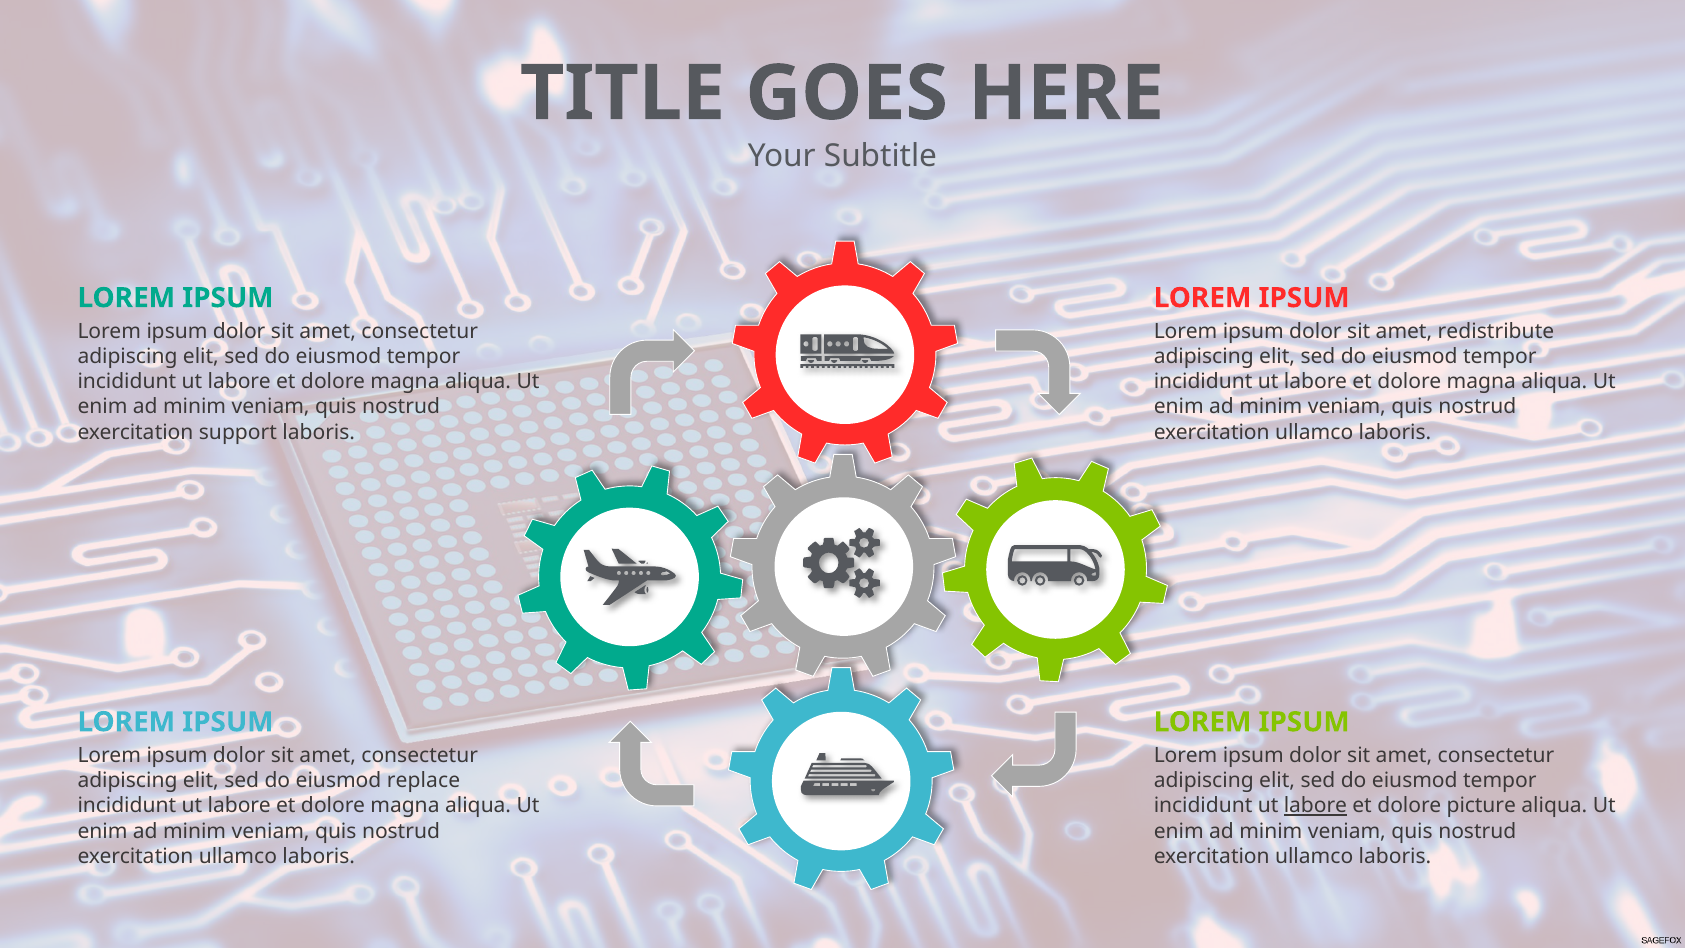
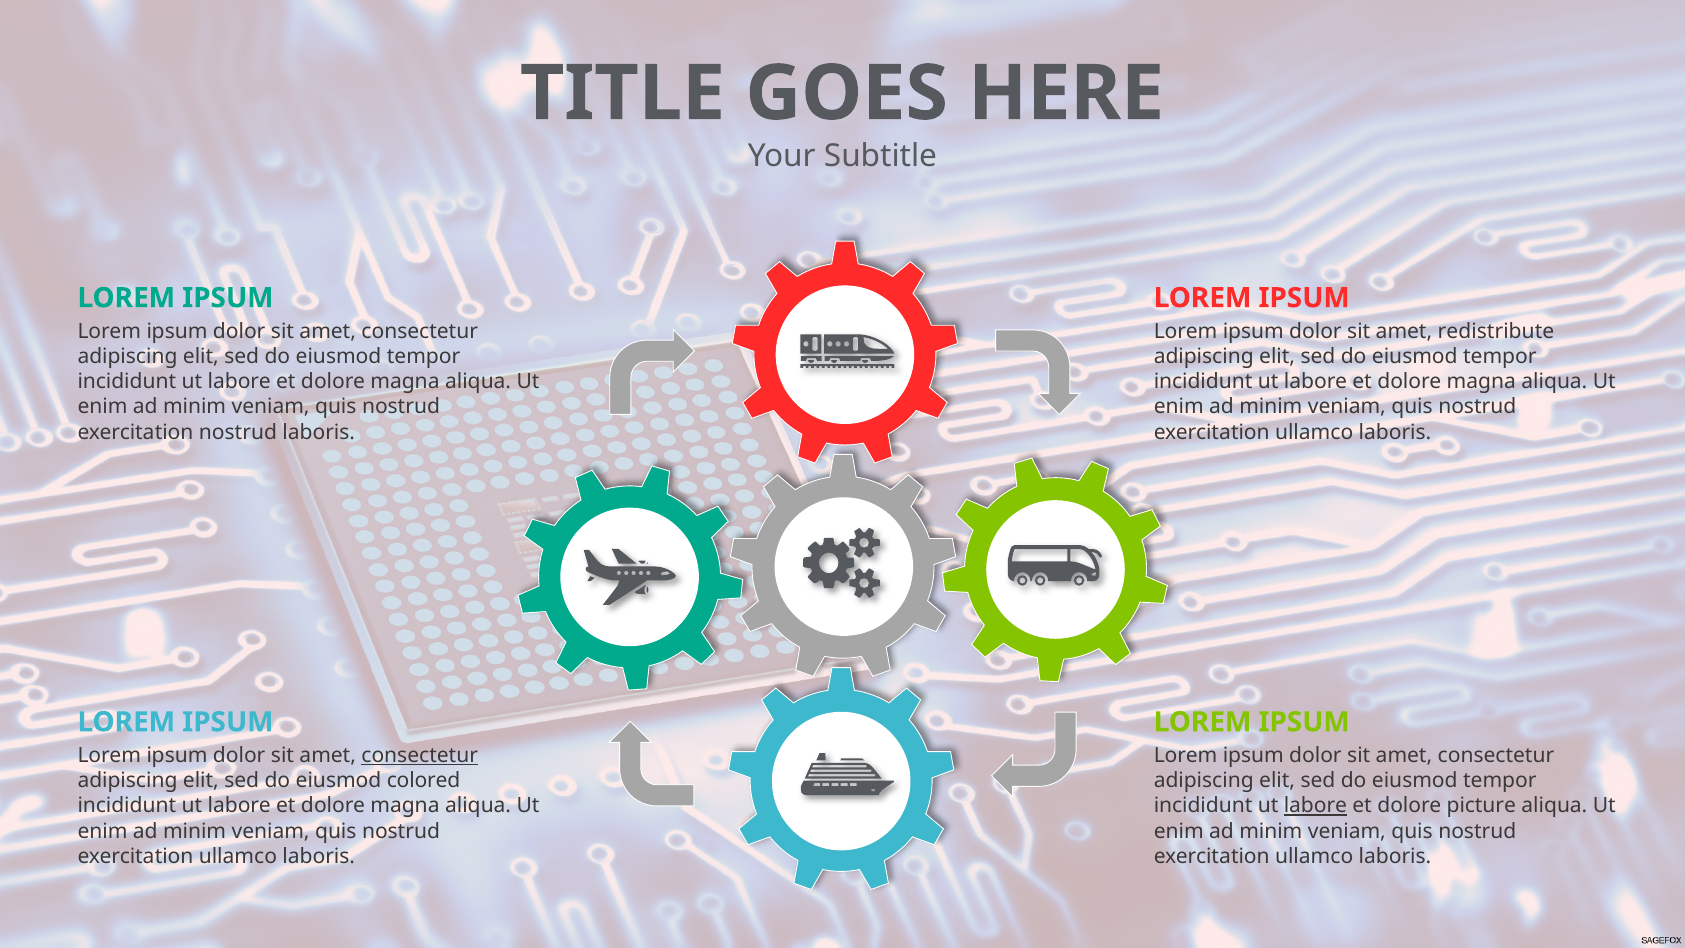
exercitation support: support -> nostrud (238, 432)
consectetur underline: none -> present (420, 755)
replace: replace -> colored (424, 780)
